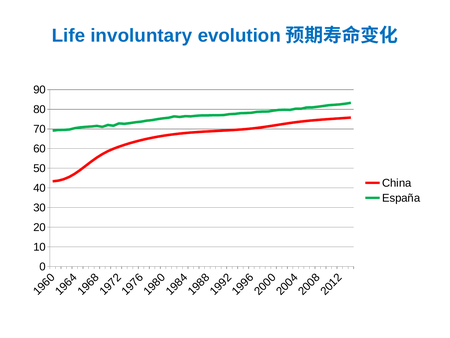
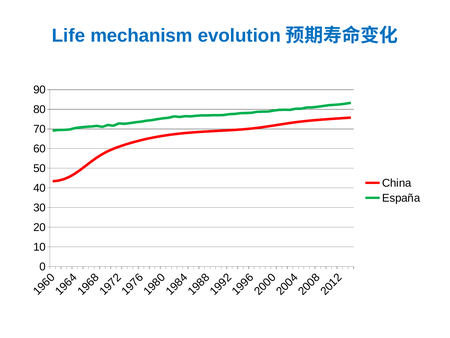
involuntary: involuntary -> mechanism (141, 36)
